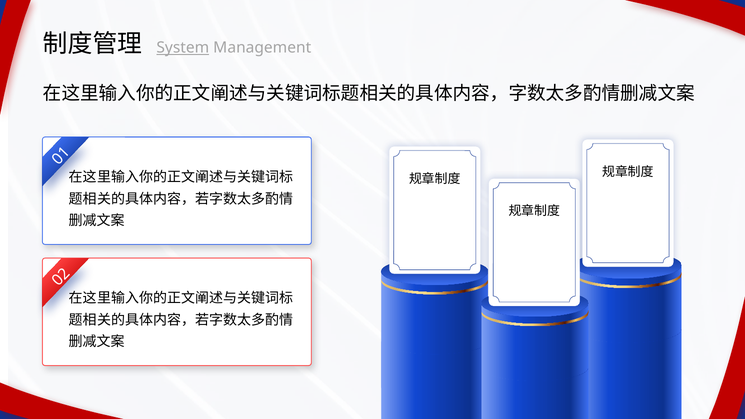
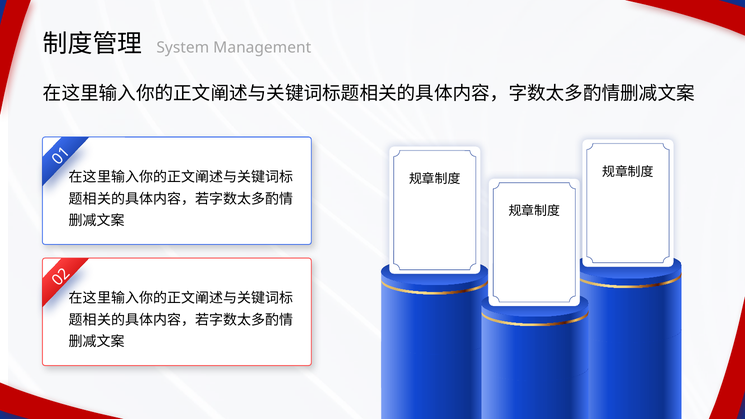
System underline: present -> none (183, 48)
